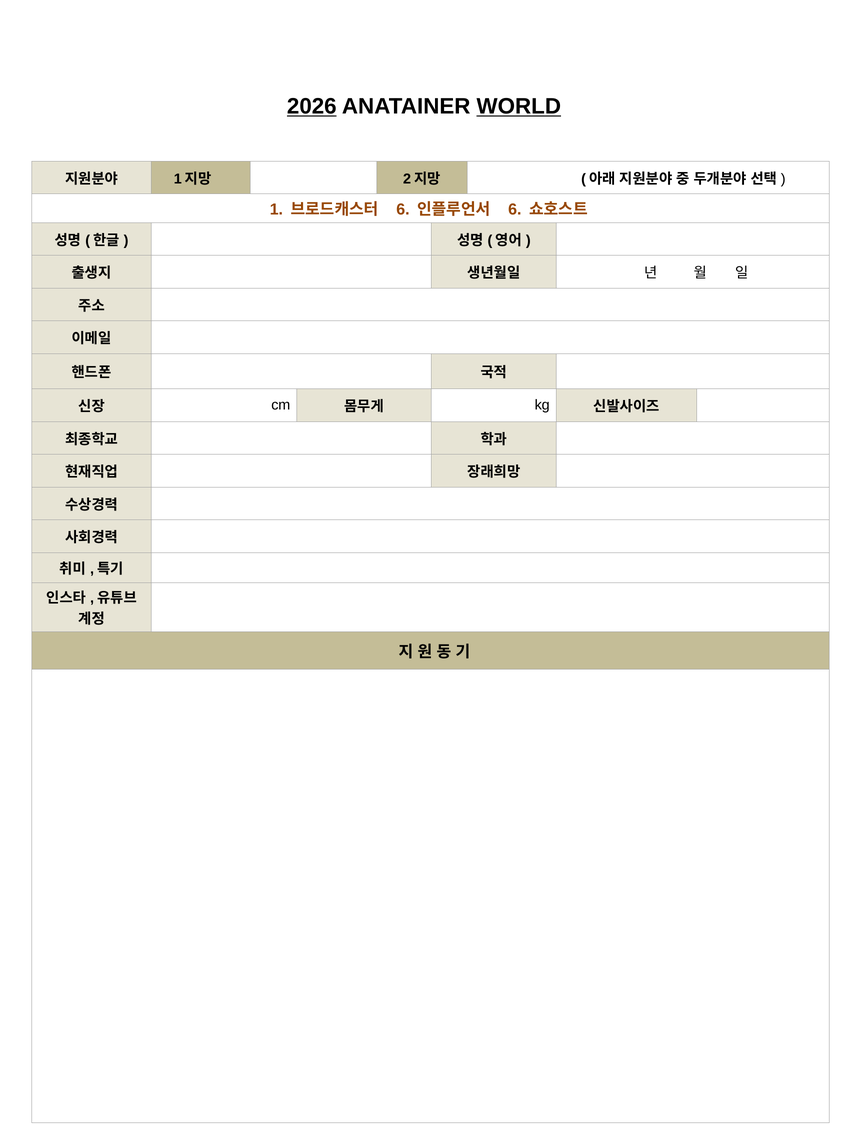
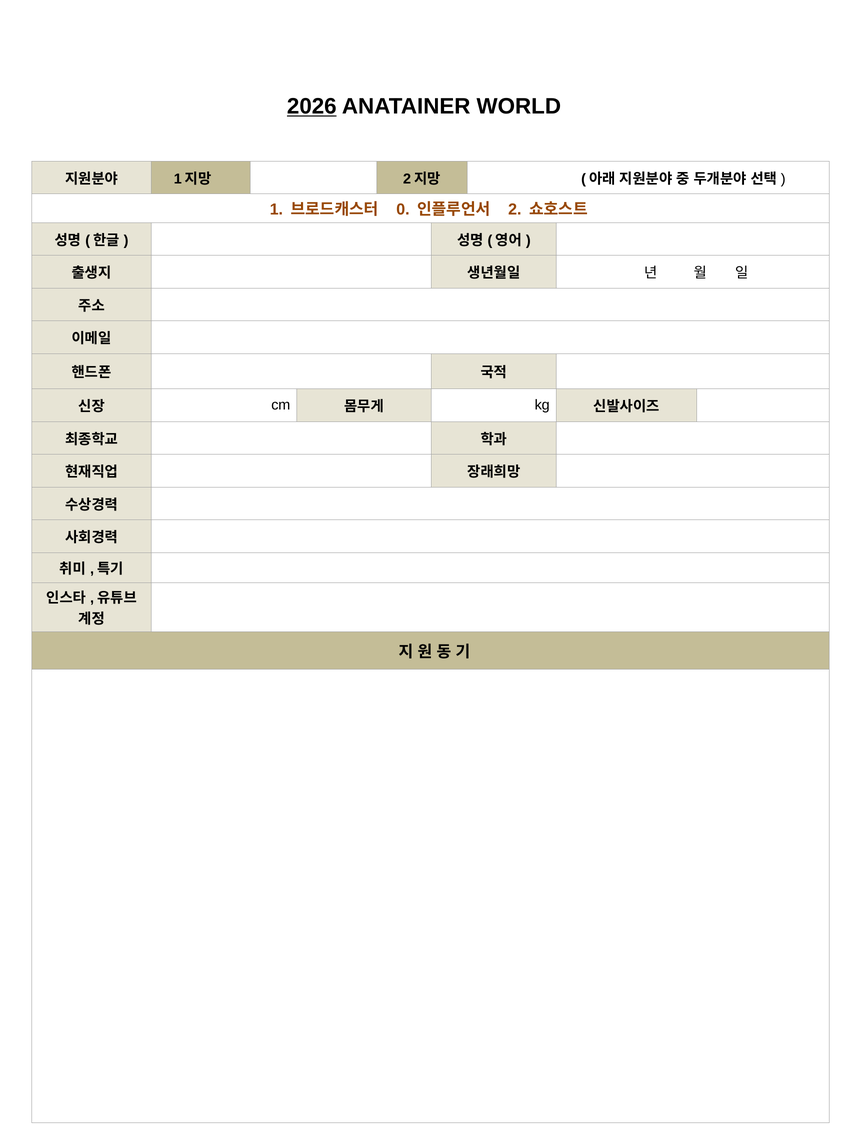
WORLD underline: present -> none (519, 106)
6: 6 -> 0 (403, 210)
6: 6 -> 2 (515, 210)
